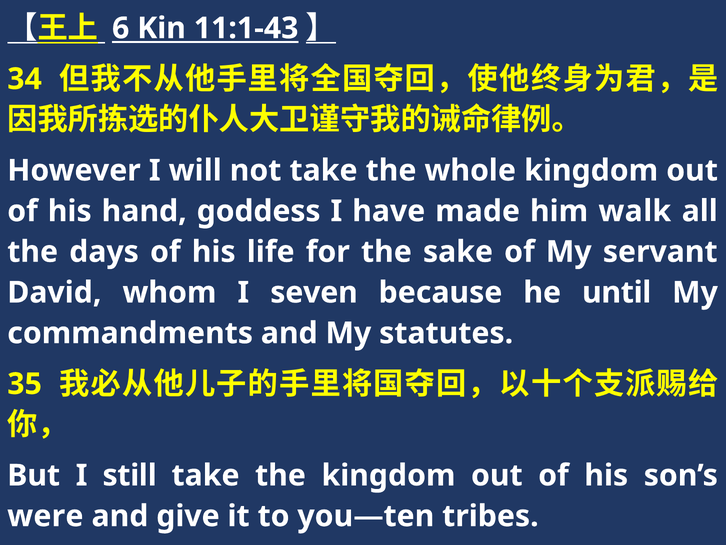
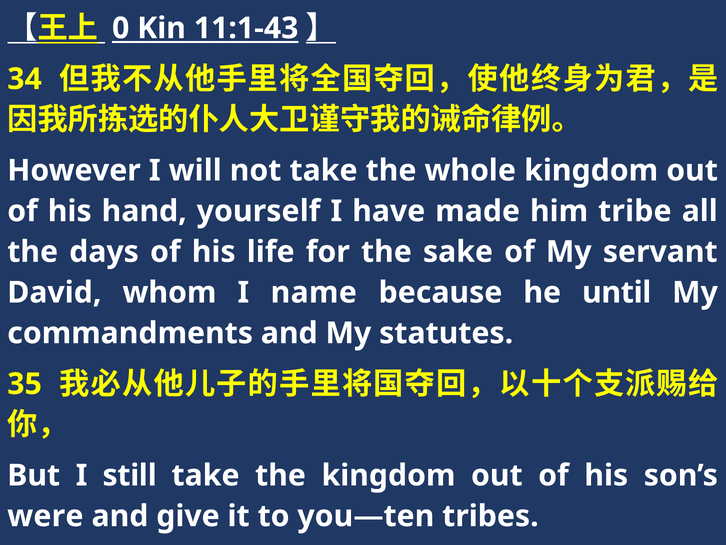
6: 6 -> 0 (121, 28)
goddess: goddess -> yourself (259, 211)
walk: walk -> tribe (635, 211)
seven: seven -> name (314, 292)
